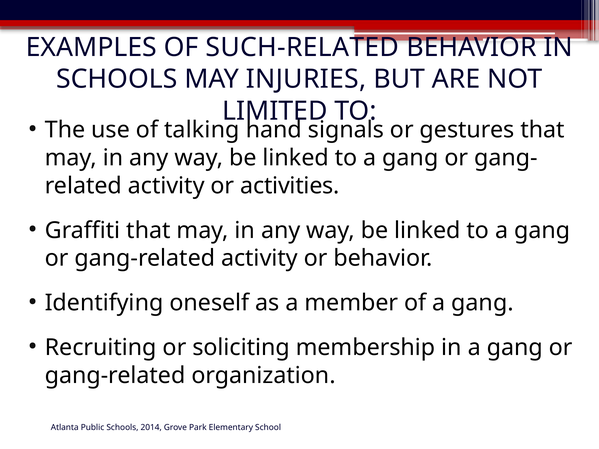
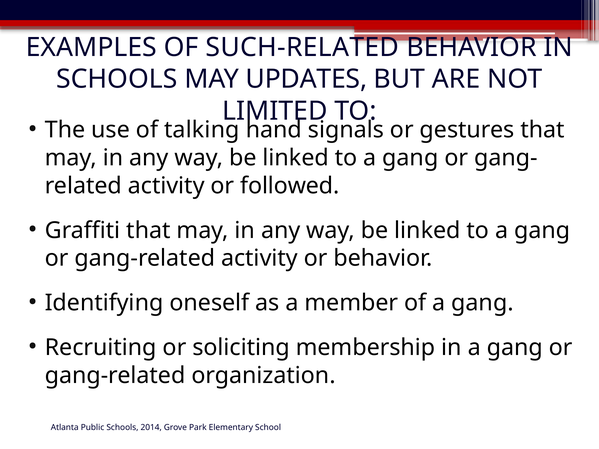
INJURIES: INJURIES -> UPDATES (306, 79)
activities: activities -> followed (290, 186)
